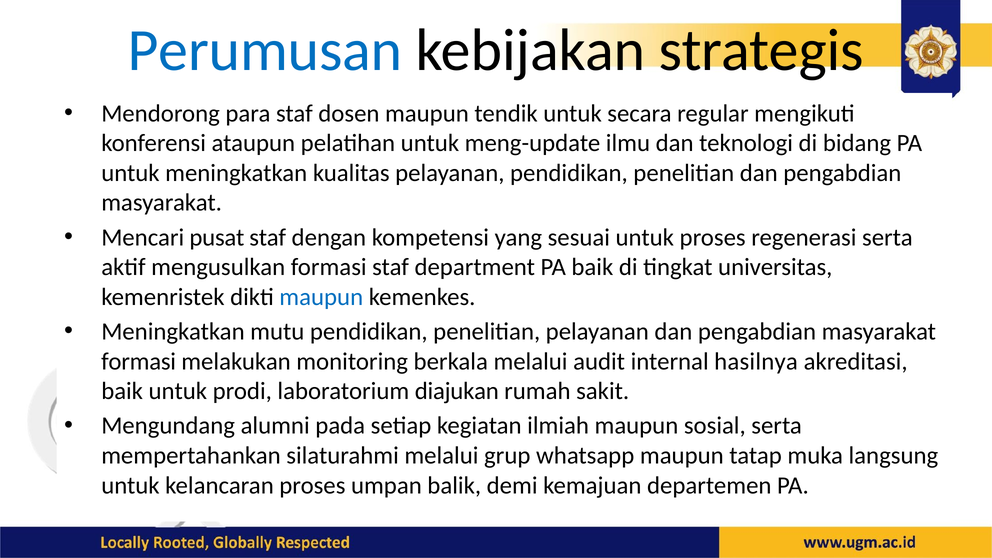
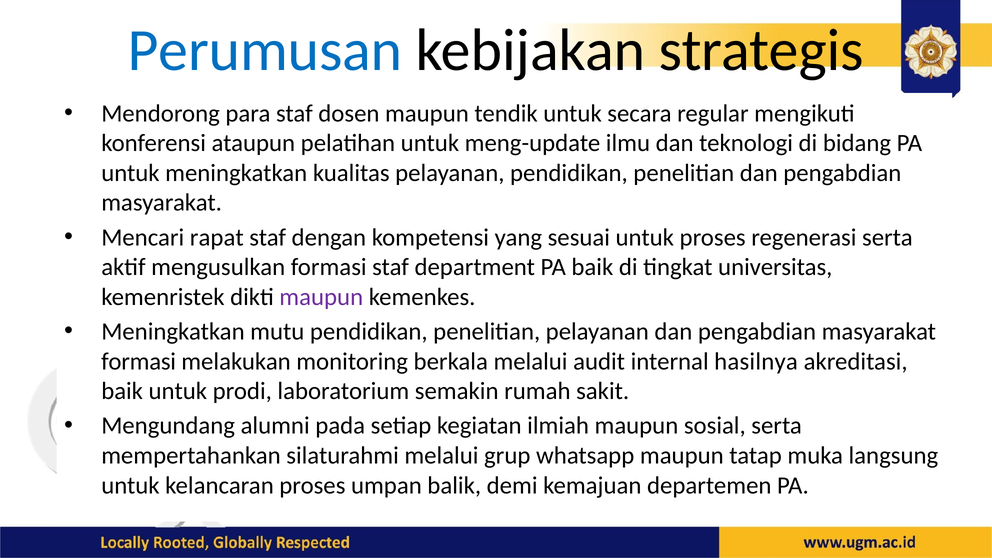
pusat: pusat -> rapat (217, 237)
maupun colour: blue -> purple (321, 297)
diajukan: diajukan -> semakin (457, 391)
